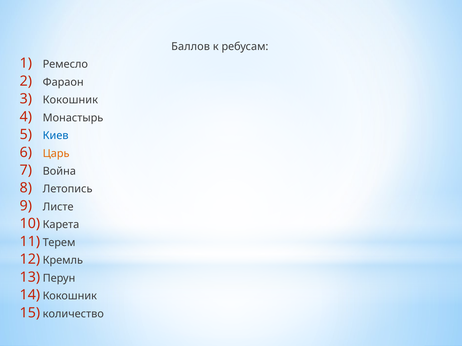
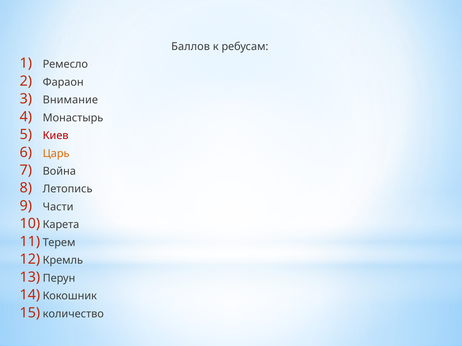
Кокошник: Кокошник -> Внимание (70, 100)
Киев colour: blue -> red (56, 136)
Листе: Листе -> Части (58, 207)
